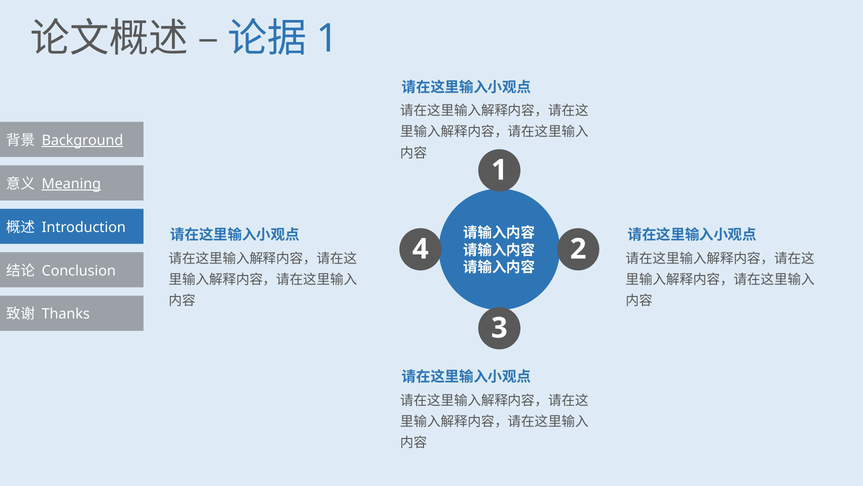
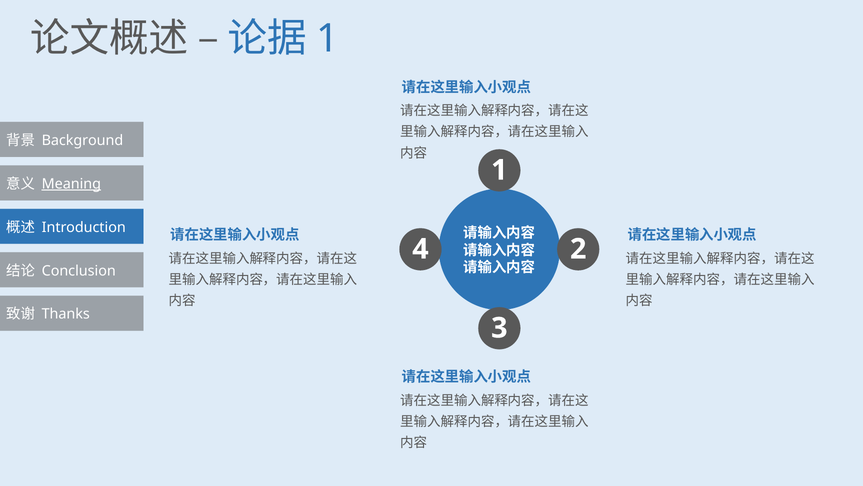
Background underline: present -> none (82, 140)
